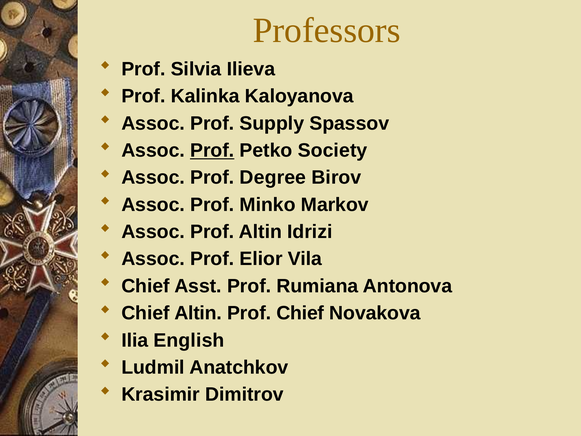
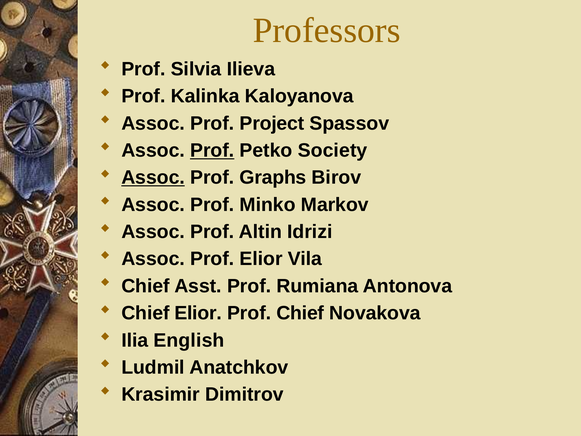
Supply: Supply -> Project (272, 123)
Assoc underline: none -> present (153, 177)
Degree: Degree -> Graphs (273, 177)
Chief Altin: Altin -> Elior (198, 313)
